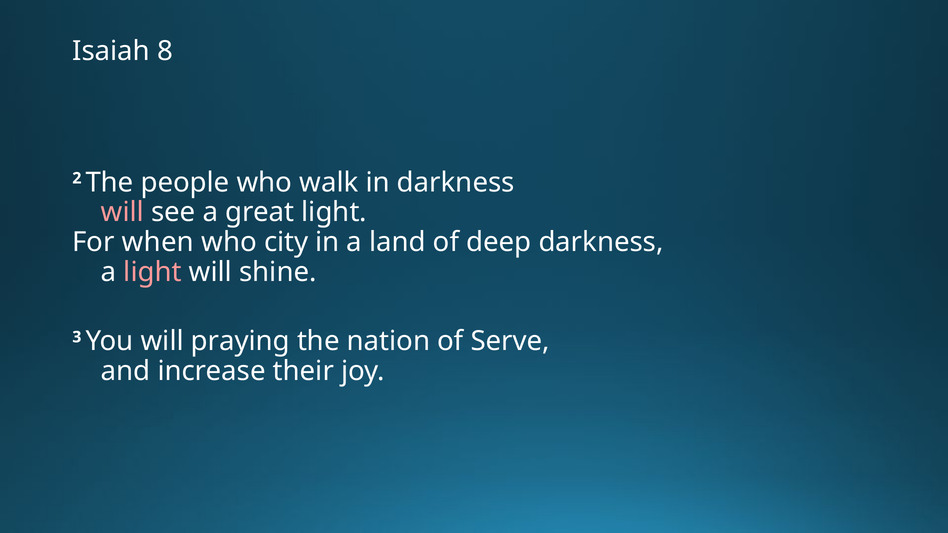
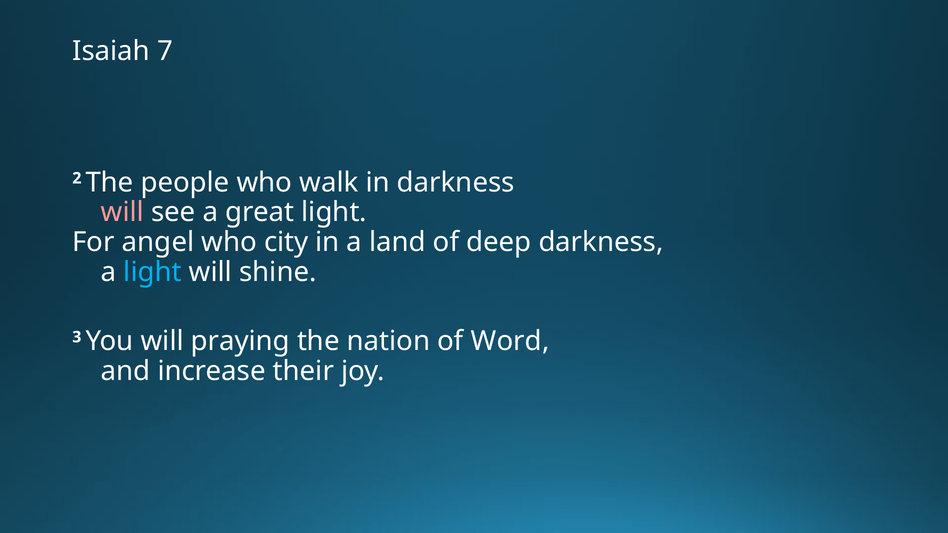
8: 8 -> 7 (165, 51)
when: when -> angel (158, 242)
light colour: pink -> light blue (153, 272)
Serve: Serve -> Word (510, 342)
